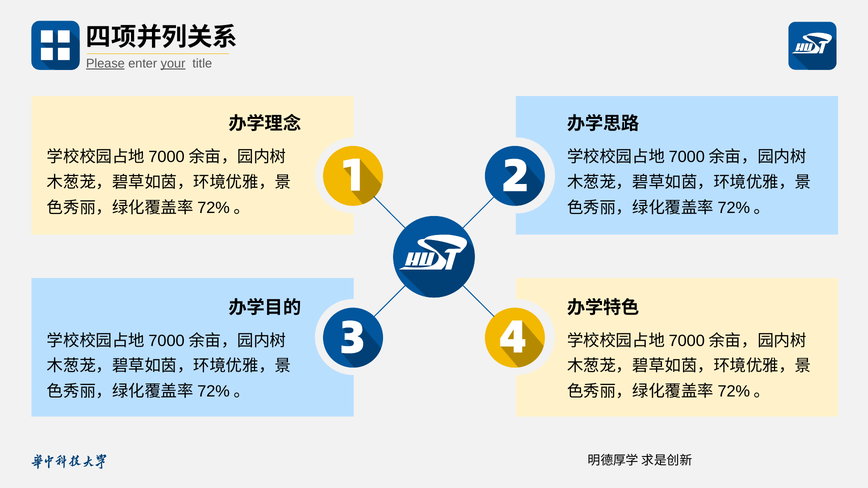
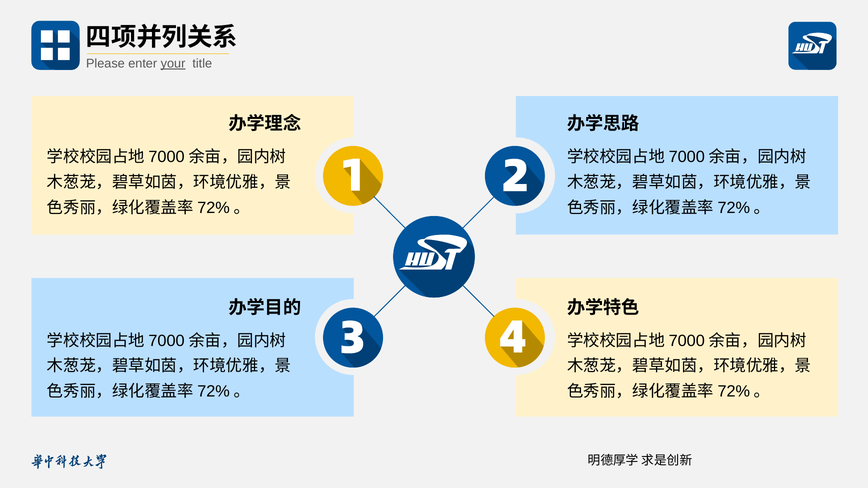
Please underline: present -> none (105, 63)
